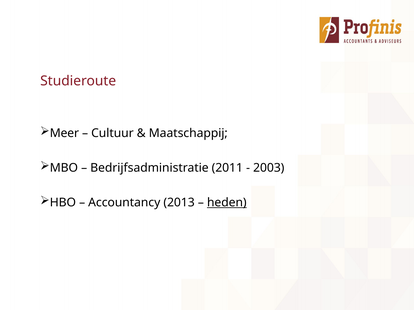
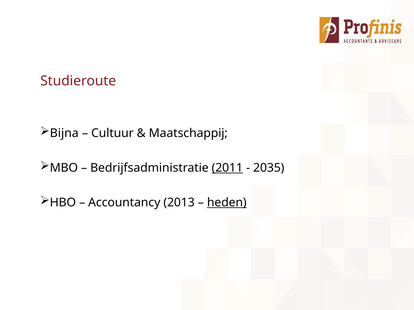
Meer: Meer -> Bijna (64, 133)
2011 underline: none -> present (227, 168)
2003: 2003 -> 2035 (269, 168)
